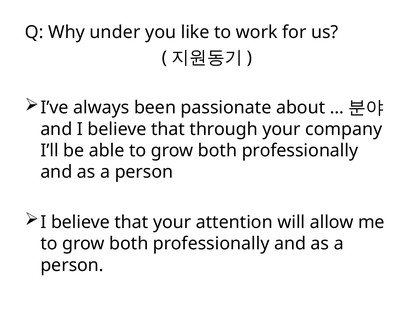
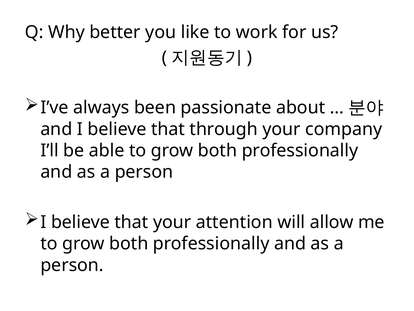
under: under -> better (115, 32)
